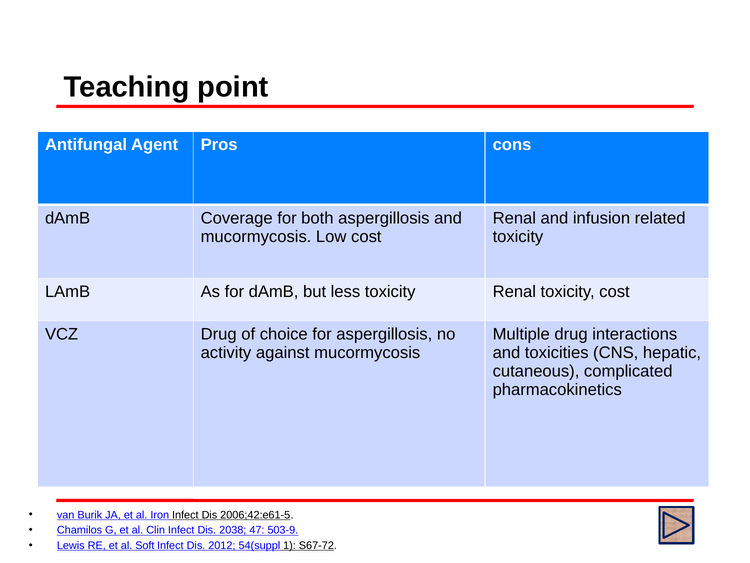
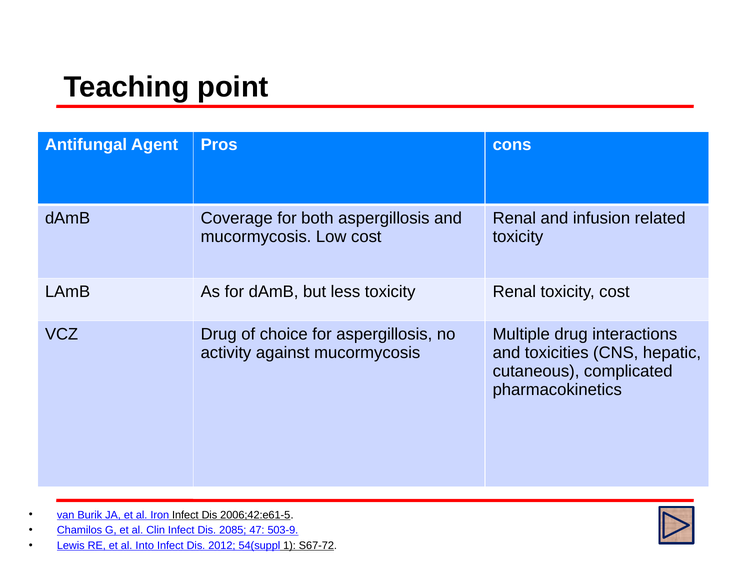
2038: 2038 -> 2085 (233, 530)
Soft: Soft -> Into (145, 545)
